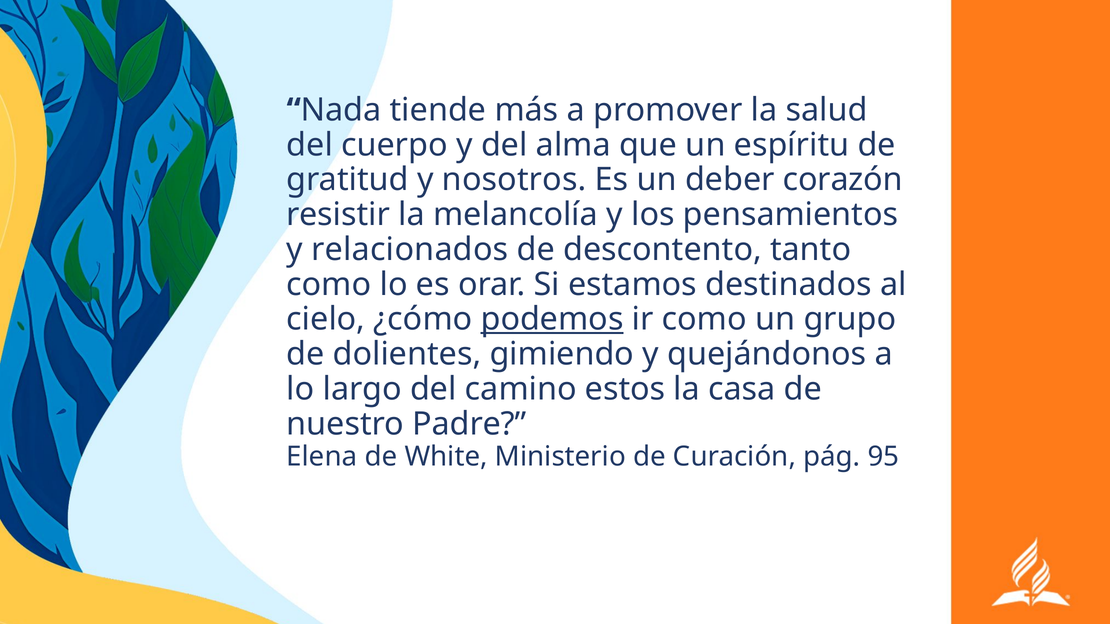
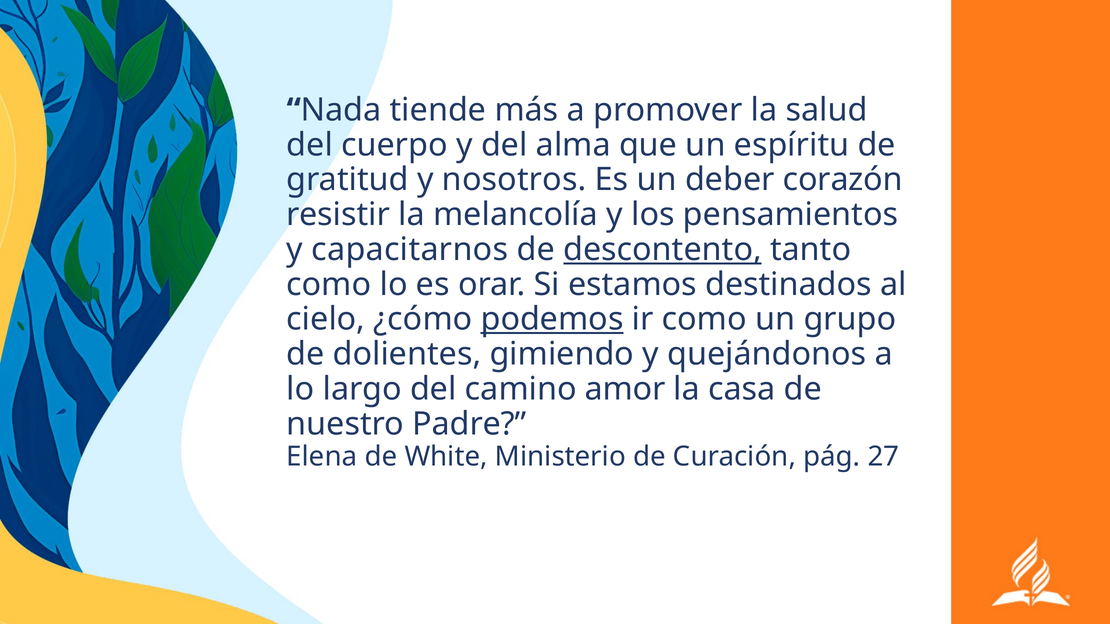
relacionados: relacionados -> capacitarnos (410, 250)
descontento underline: none -> present (663, 250)
estos: estos -> amor (625, 389)
95: 95 -> 27 (883, 457)
